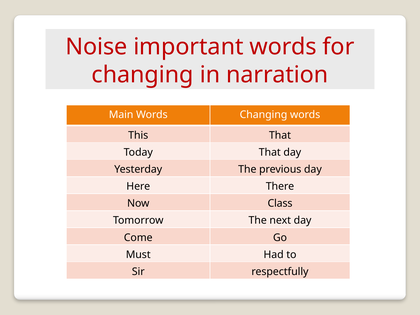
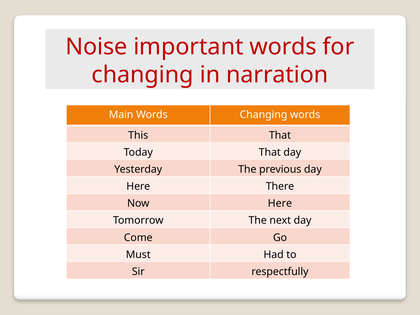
Now Class: Class -> Here (280, 203)
